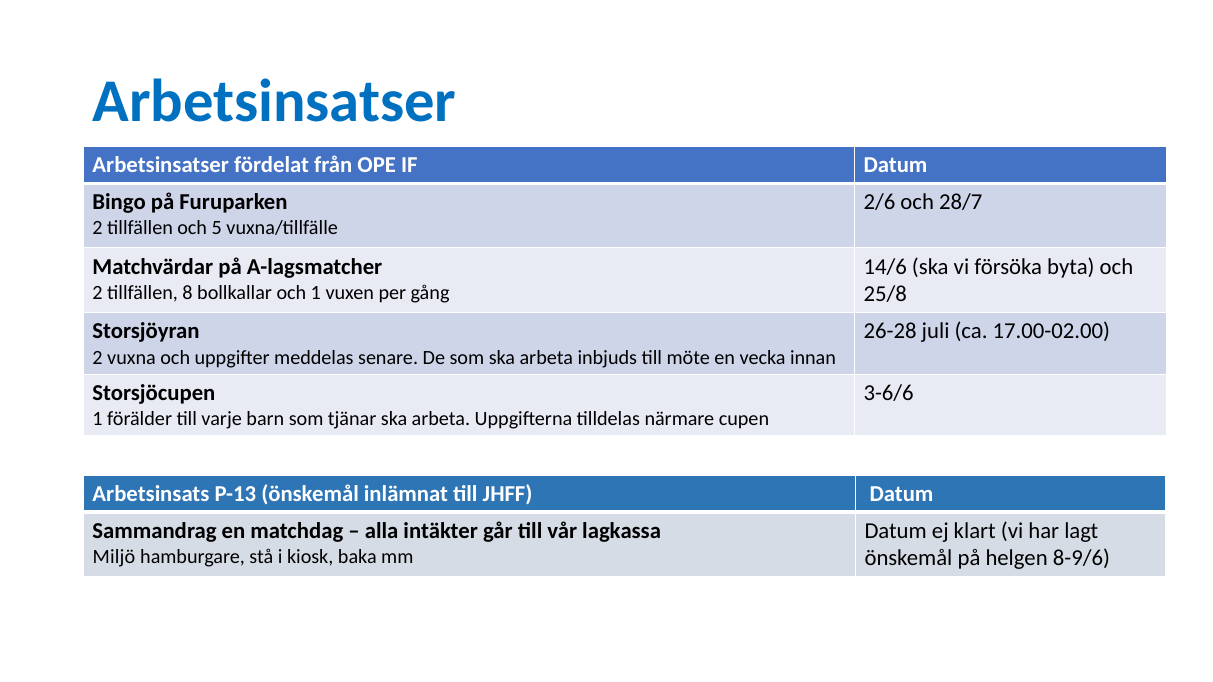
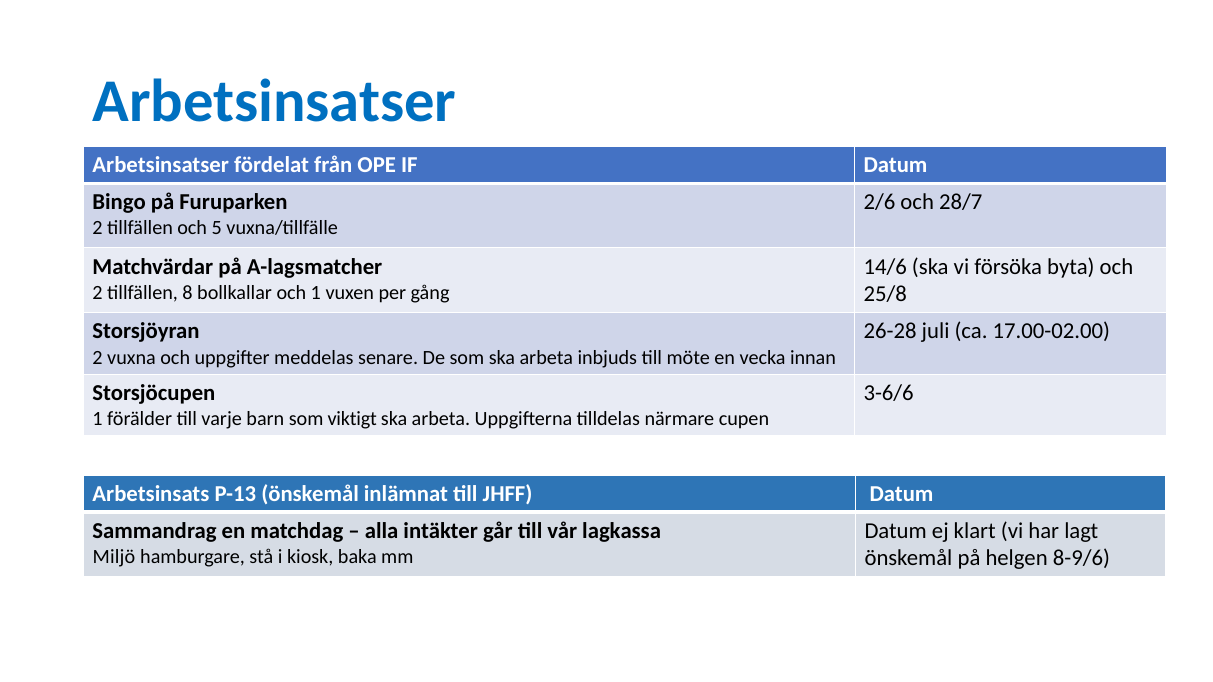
tjänar: tjänar -> viktigt (352, 419)
